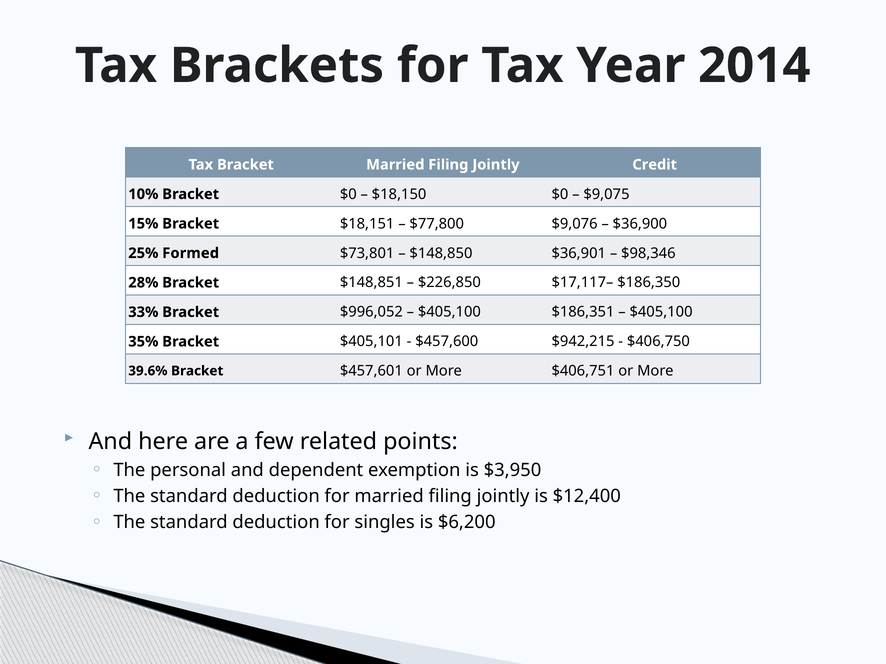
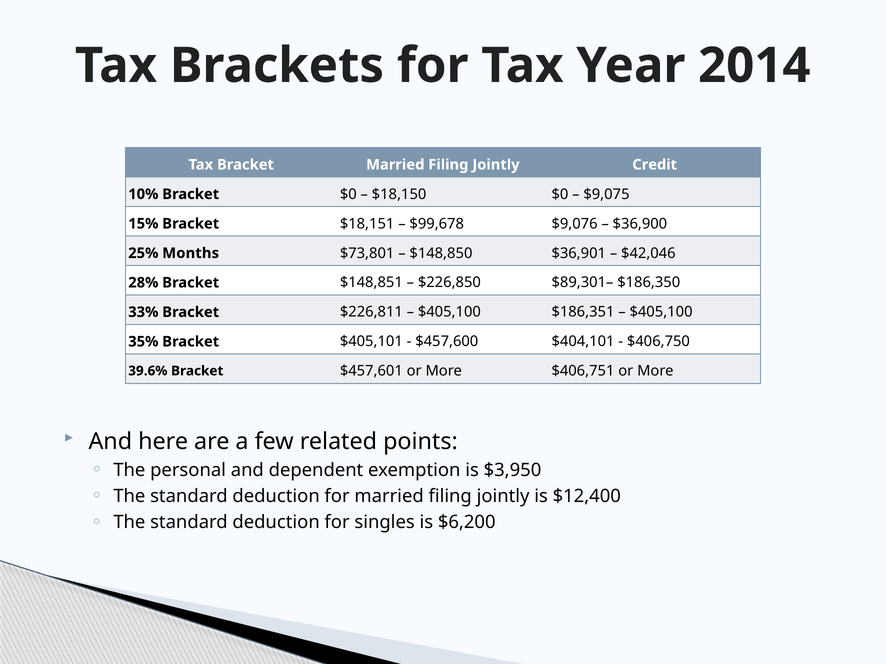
$77,800: $77,800 -> $99,678 (437, 224)
Formed: Formed -> Months (191, 253)
$98,346: $98,346 -> $42,046 (648, 253)
$17,117–: $17,117– -> $89,301– (582, 283)
$996,052: $996,052 -> $226,811 (371, 312)
$942,215: $942,215 -> $404,101 (583, 342)
